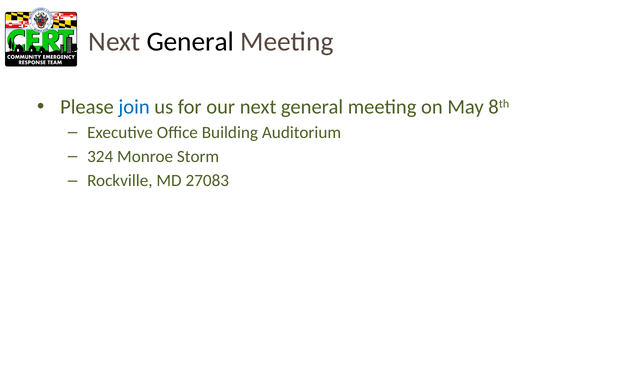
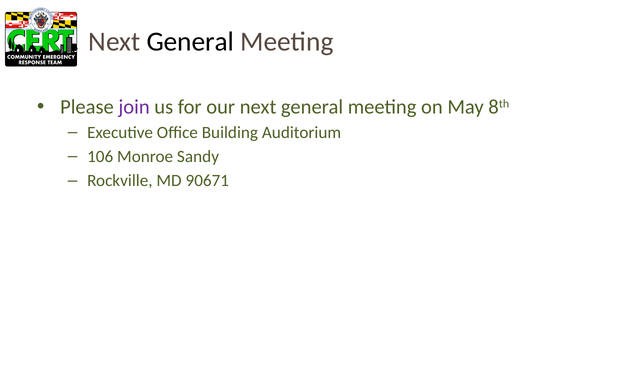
join colour: blue -> purple (134, 107)
324: 324 -> 106 (100, 157)
Storm: Storm -> Sandy (198, 157)
27083: 27083 -> 90671 (207, 181)
